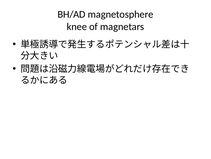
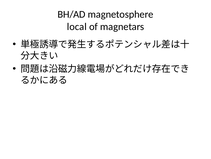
knee: knee -> local (77, 27)
